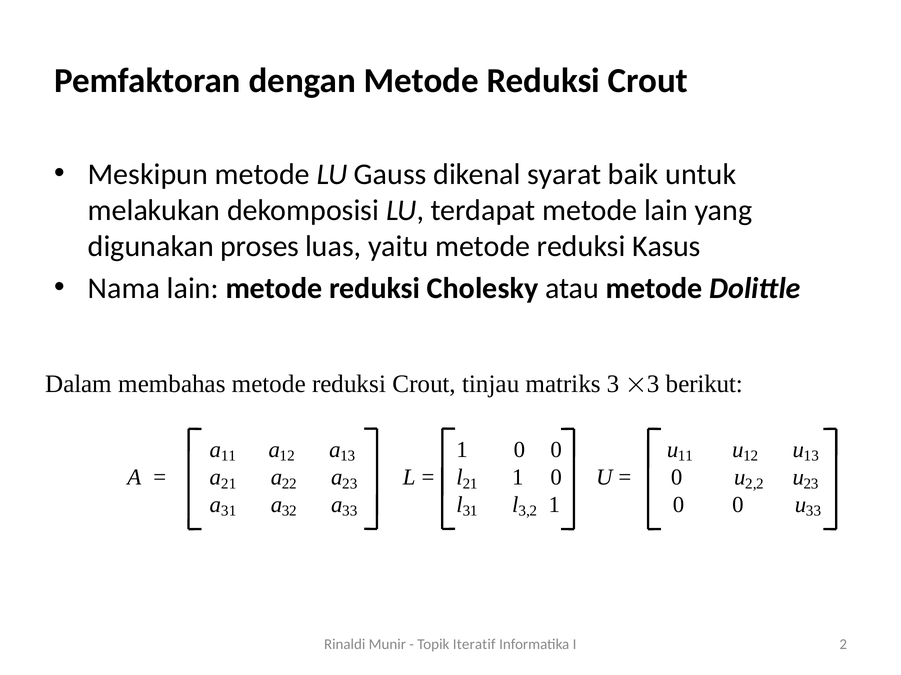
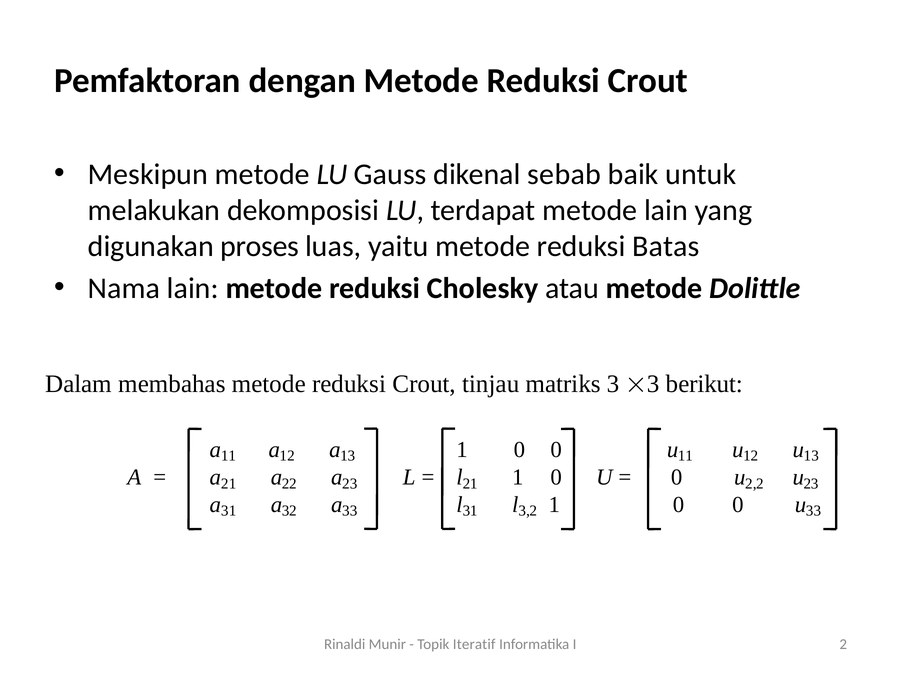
syarat: syarat -> sebab (564, 174)
Kasus: Kasus -> Batas (666, 246)
